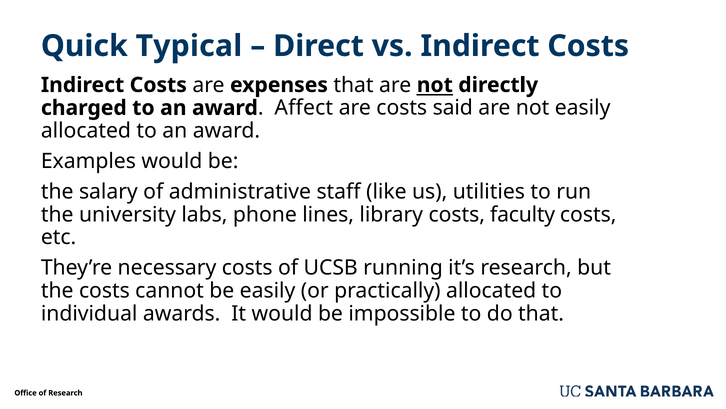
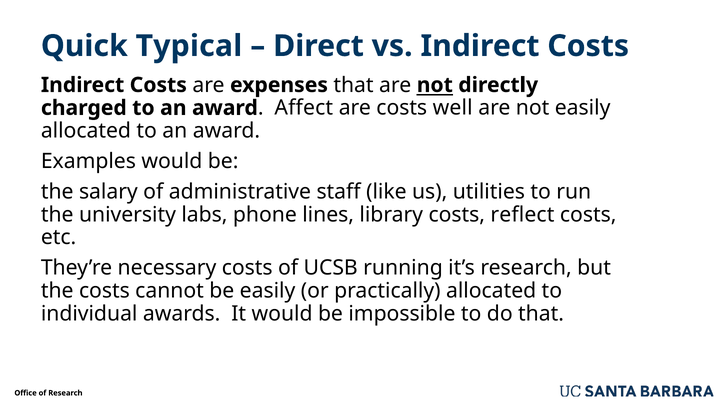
said: said -> well (453, 108)
faculty: faculty -> reflect (522, 214)
